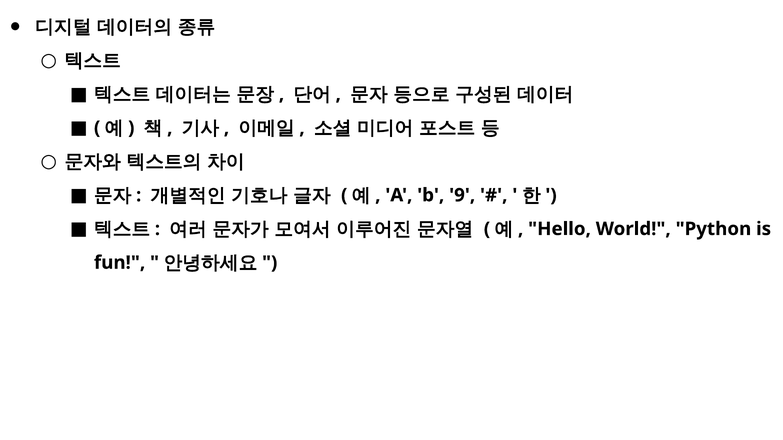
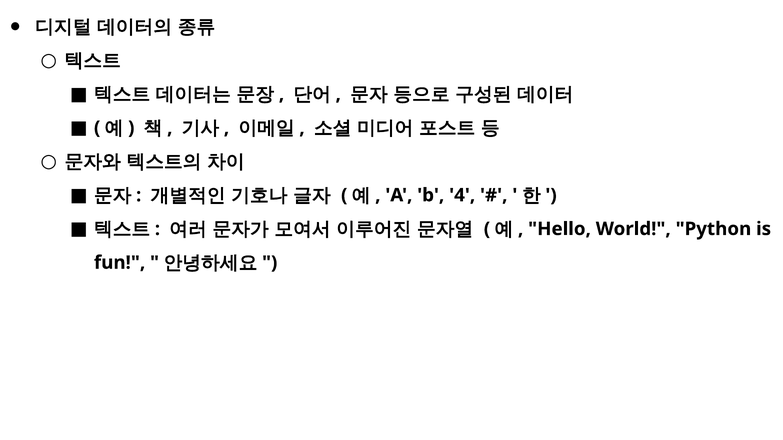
9: 9 -> 4 (462, 195)
